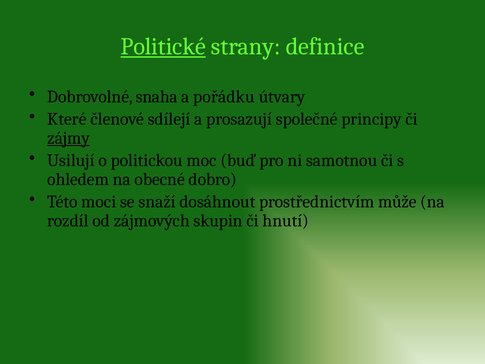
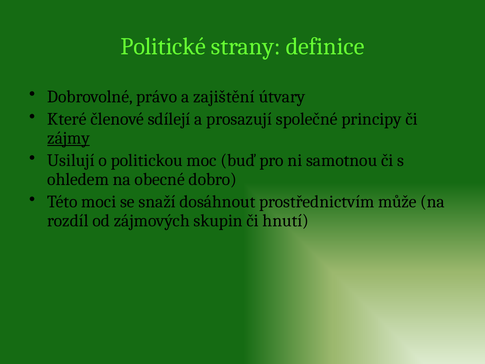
Politické underline: present -> none (163, 47)
snaha: snaha -> právo (157, 97)
pořádku: pořádku -> zajištění (224, 97)
